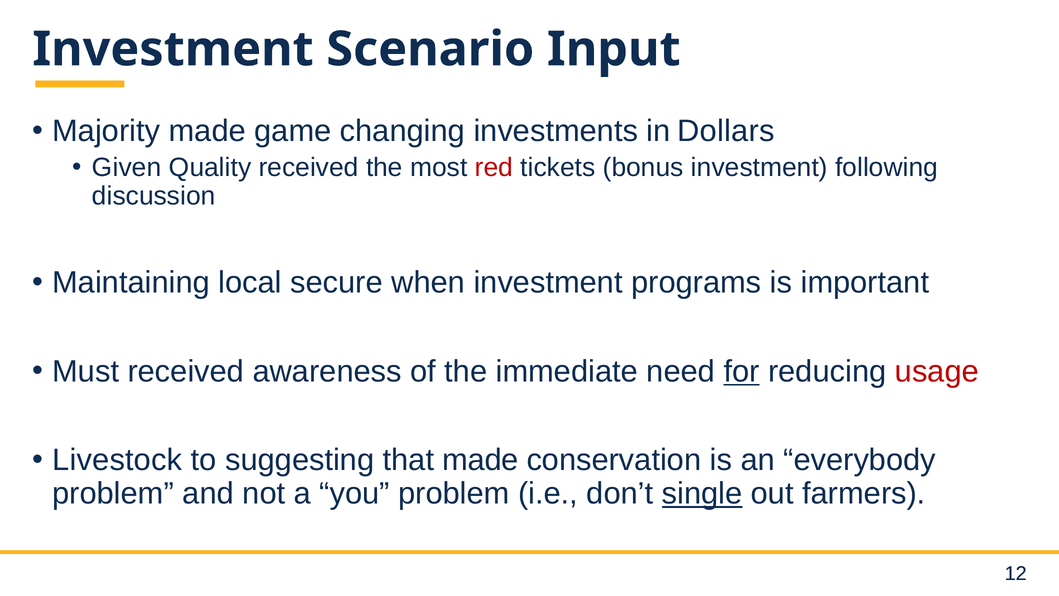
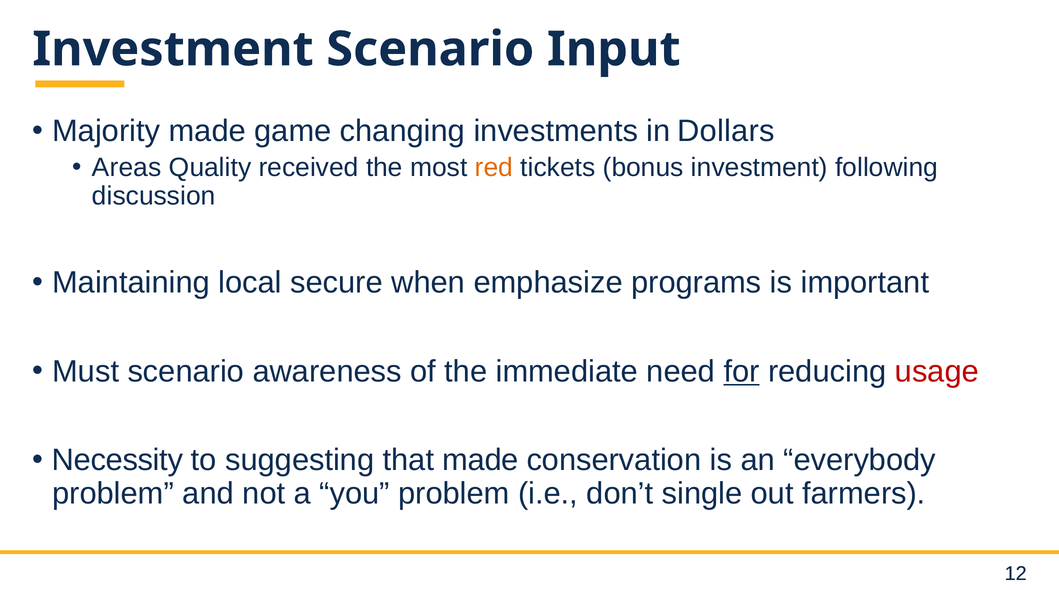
Given: Given -> Areas (127, 167)
red colour: red -> orange (494, 167)
when investment: investment -> emphasize (548, 282)
Must received: received -> scenario (186, 371)
Livestock: Livestock -> Necessity (117, 460)
single underline: present -> none (702, 493)
